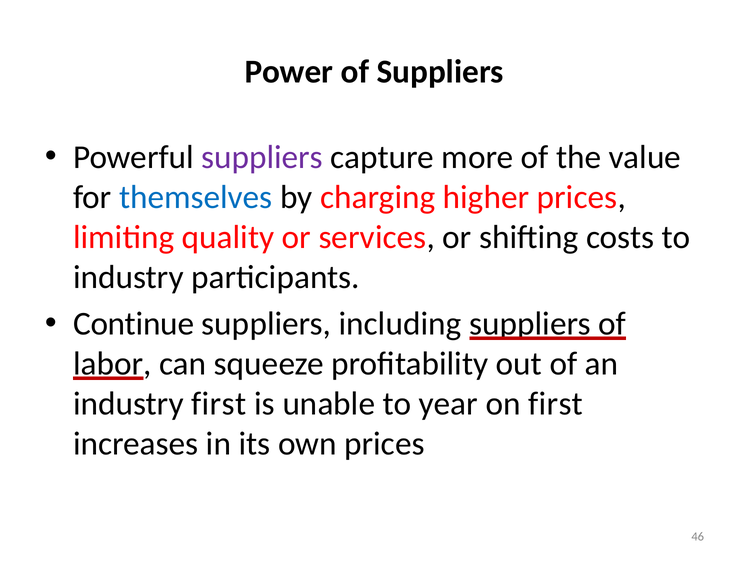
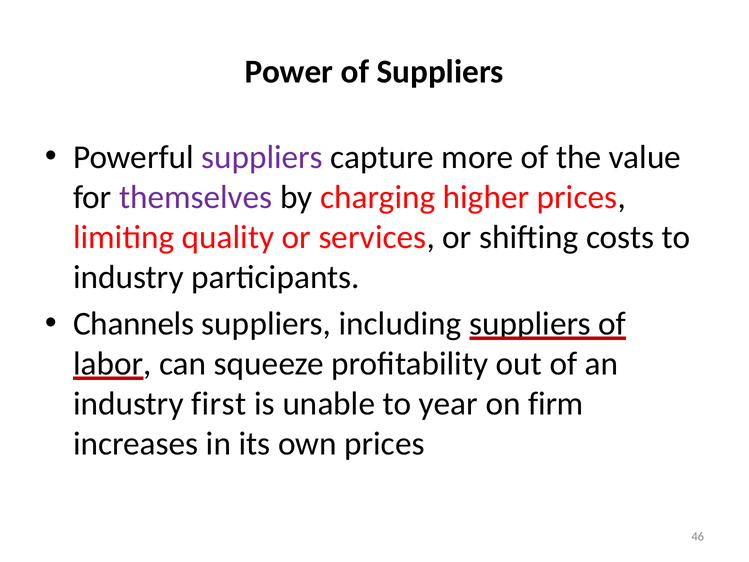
themselves colour: blue -> purple (196, 197)
Continue: Continue -> Channels (134, 324)
on first: first -> firm (556, 404)
